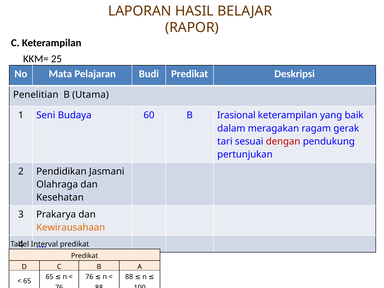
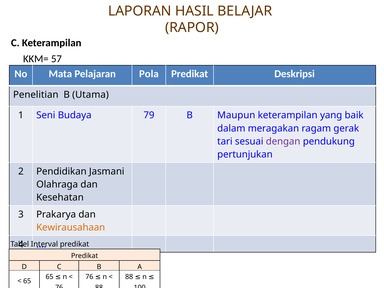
25: 25 -> 57 (56, 59)
Budi: Budi -> Pola (149, 74)
60: 60 -> 79 (149, 115)
Irasional: Irasional -> Maupun (236, 115)
dengan colour: red -> purple (283, 141)
